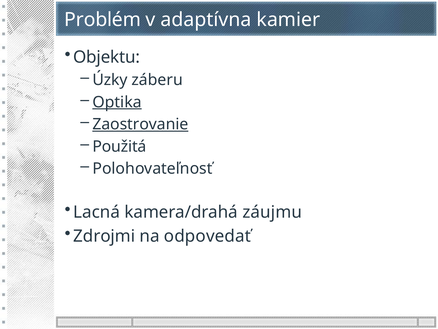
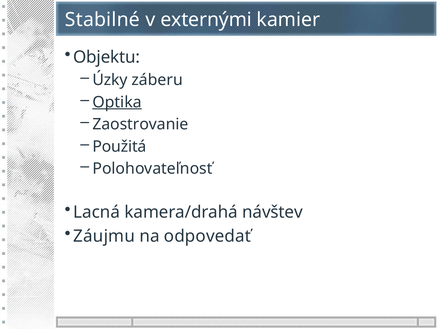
Problém: Problém -> Stabilné (102, 20)
adaptívna: adaptívna -> externými (206, 20)
Zaostrovanie underline: present -> none (140, 124)
záujmu: záujmu -> návštev (272, 212)
Zdrojmi: Zdrojmi -> Záujmu (104, 236)
